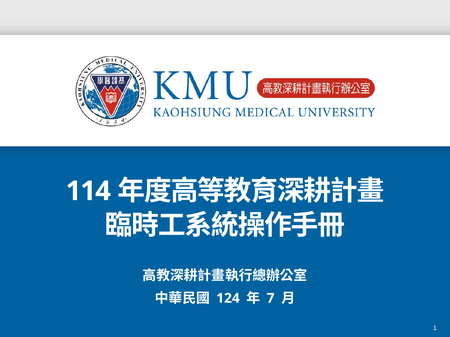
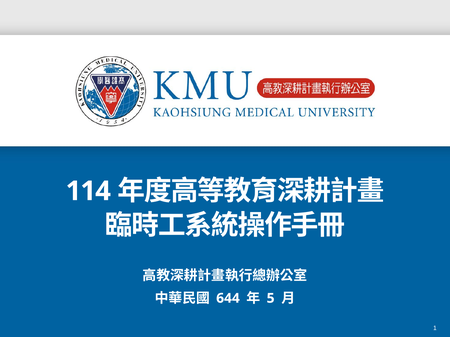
124: 124 -> 644 (228, 299)
7: 7 -> 5 (271, 299)
